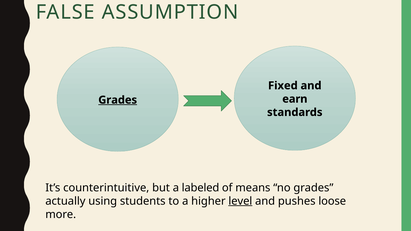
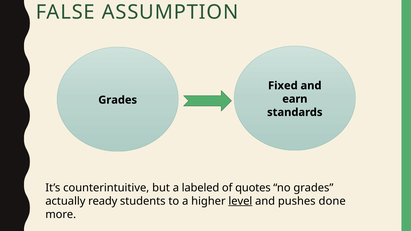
Grades underline: present -> none (118, 100)
means: means -> quotes (253, 188)
using: using -> ready (103, 201)
loose: loose -> done (332, 201)
